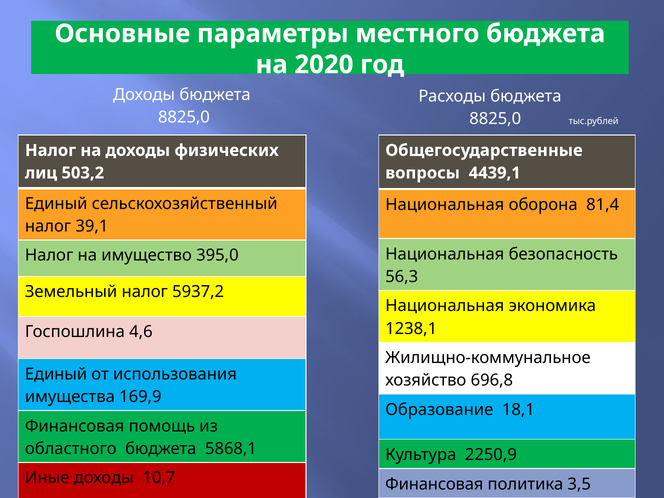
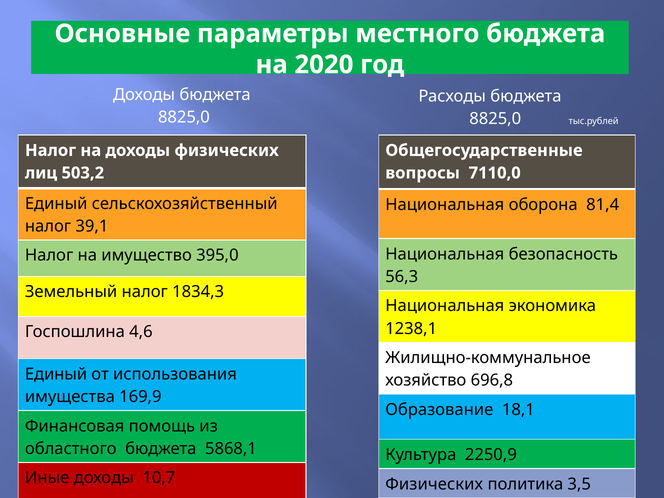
4439,1: 4439,1 -> 7110,0 (495, 173)
5937,2: 5937,2 -> 1834,3 (198, 292)
Финансовая: Финансовая -> Физических (434, 484)
